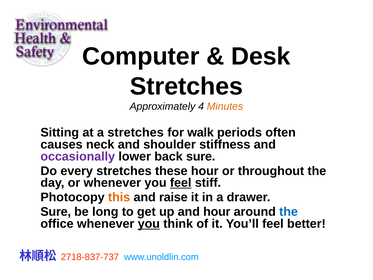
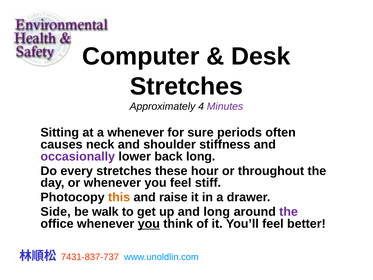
Minutes colour: orange -> purple (225, 106)
a stretches: stretches -> whenever (136, 132)
walk: walk -> sure (200, 132)
back sure: sure -> long (201, 156)
feel underline: present -> none (181, 183)
Sure: Sure -> Side (56, 212)
long: long -> walk (105, 212)
and hour: hour -> long (217, 212)
the colour: blue -> purple (289, 212)
2718-837-737: 2718-837-737 -> 7431-837-737 (90, 257)
